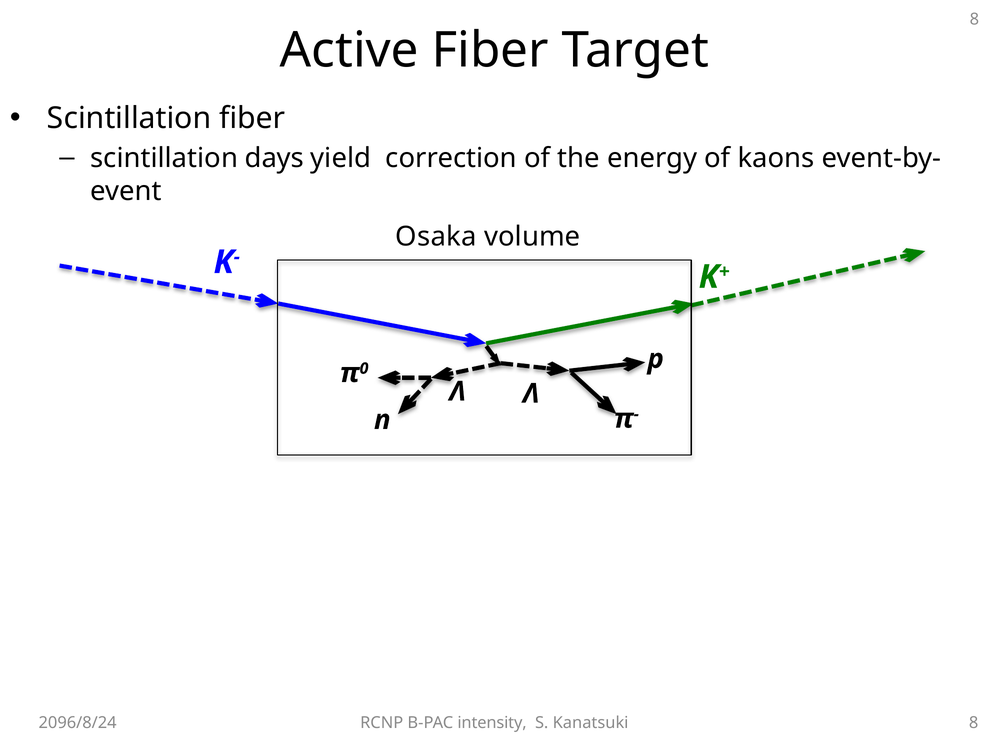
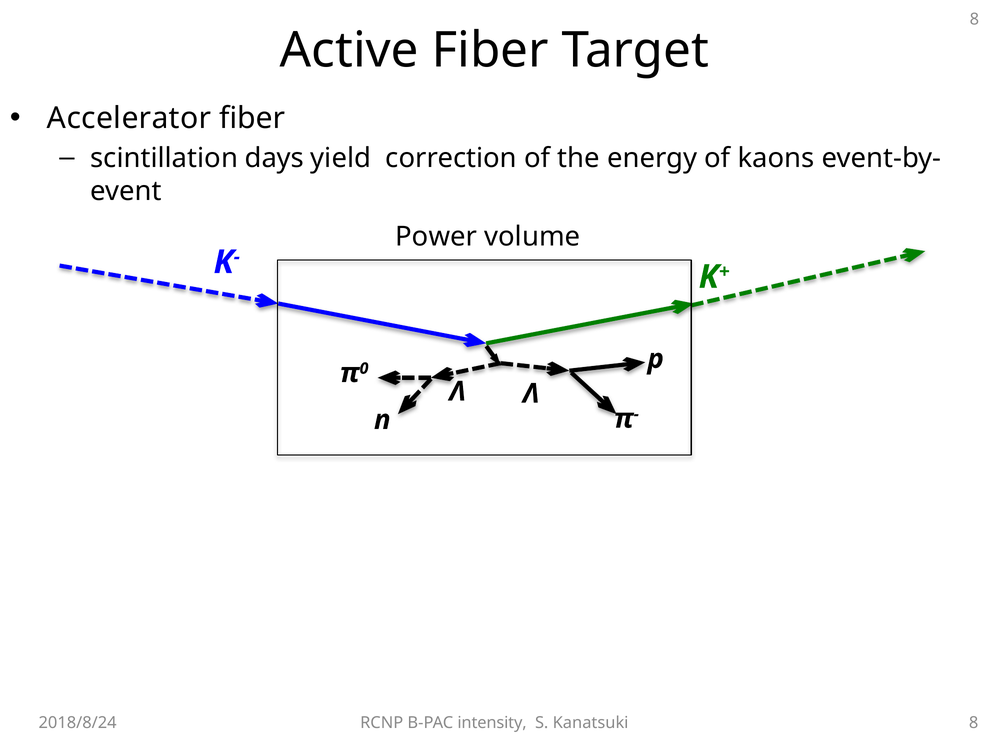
Scintillation: Scintillation -> Accelerator (129, 118)
Osaka: Osaka -> Power (436, 237)
2096/8/24: 2096/8/24 -> 2018/8/24 (78, 723)
